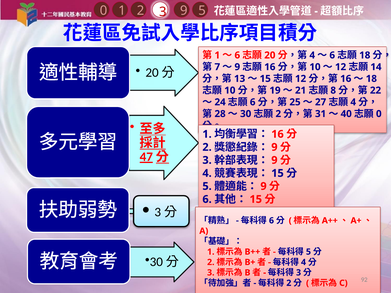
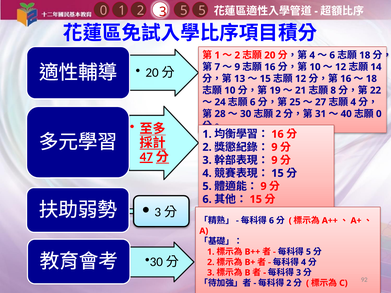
1 9: 9 -> 5 (184, 10)
6: 6 -> 2 (237, 55)
